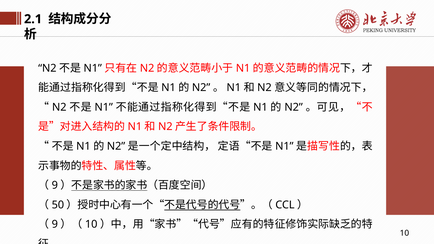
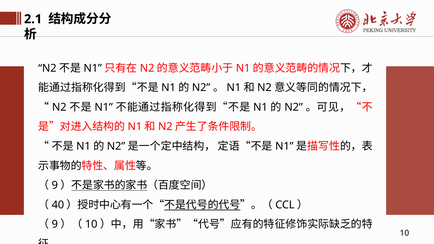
50: 50 -> 40 (58, 205)
